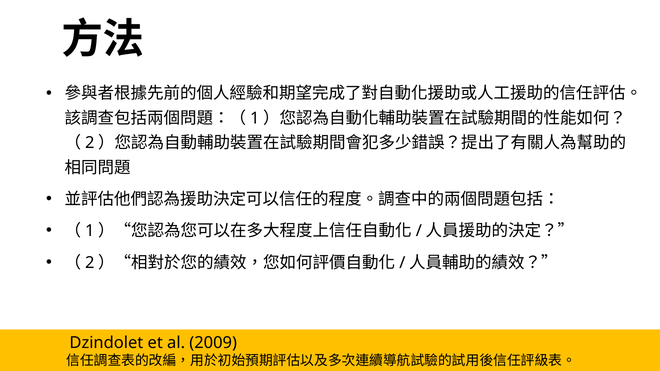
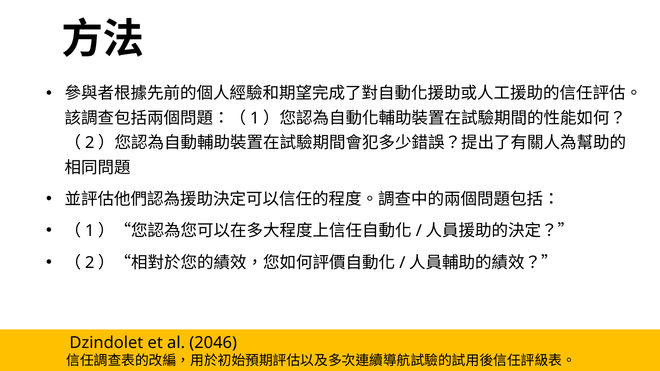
2009: 2009 -> 2046 (213, 343)
